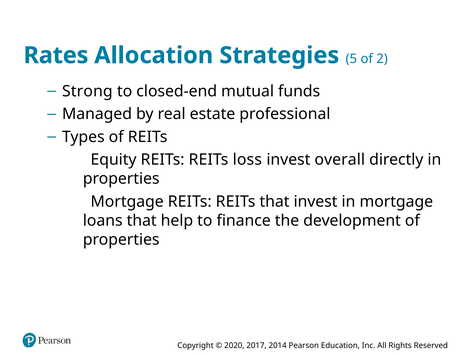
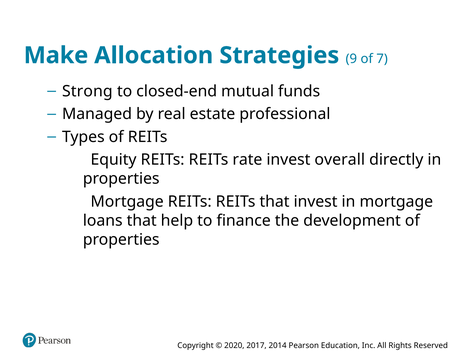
Rates: Rates -> Make (56, 55)
5: 5 -> 9 (351, 59)
2: 2 -> 7 (382, 59)
loss: loss -> rate (247, 160)
